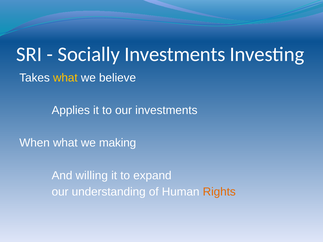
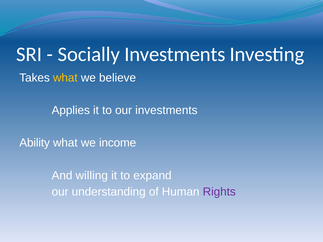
When: When -> Ability (35, 143)
making: making -> income (118, 143)
Rights colour: orange -> purple (219, 192)
